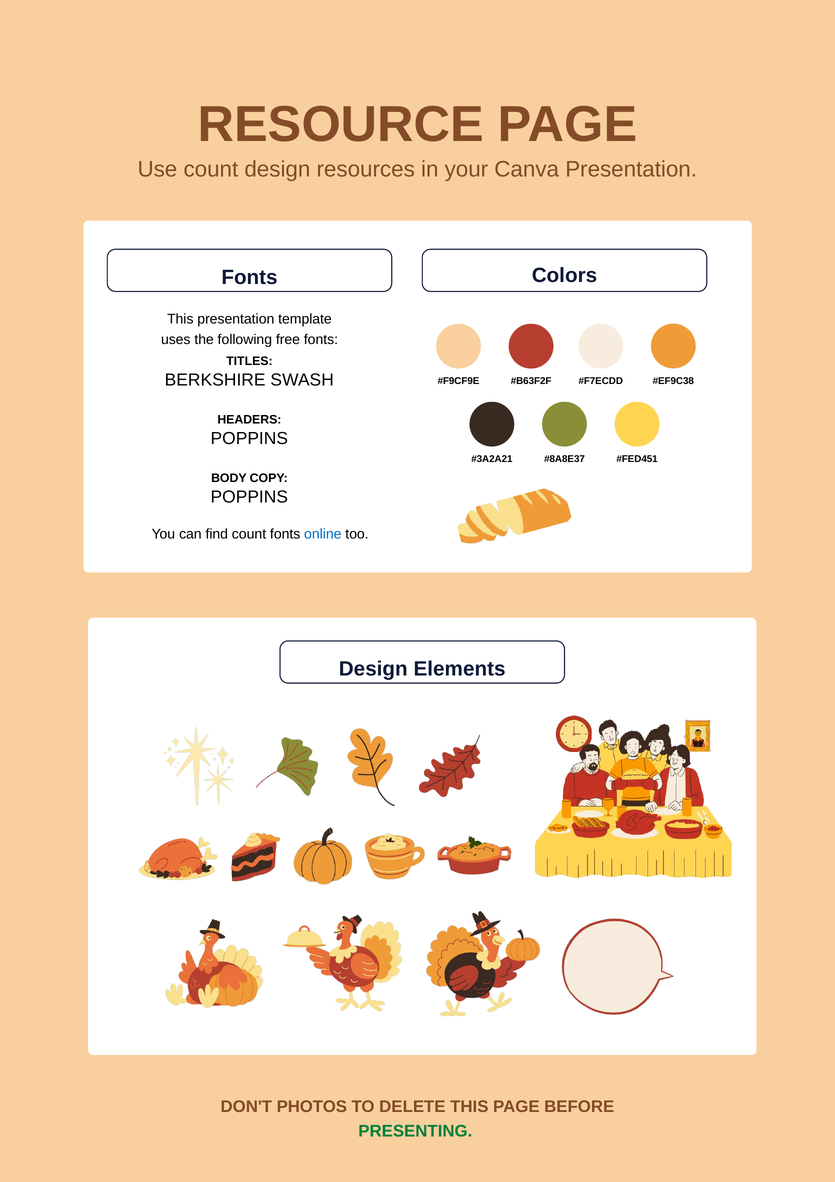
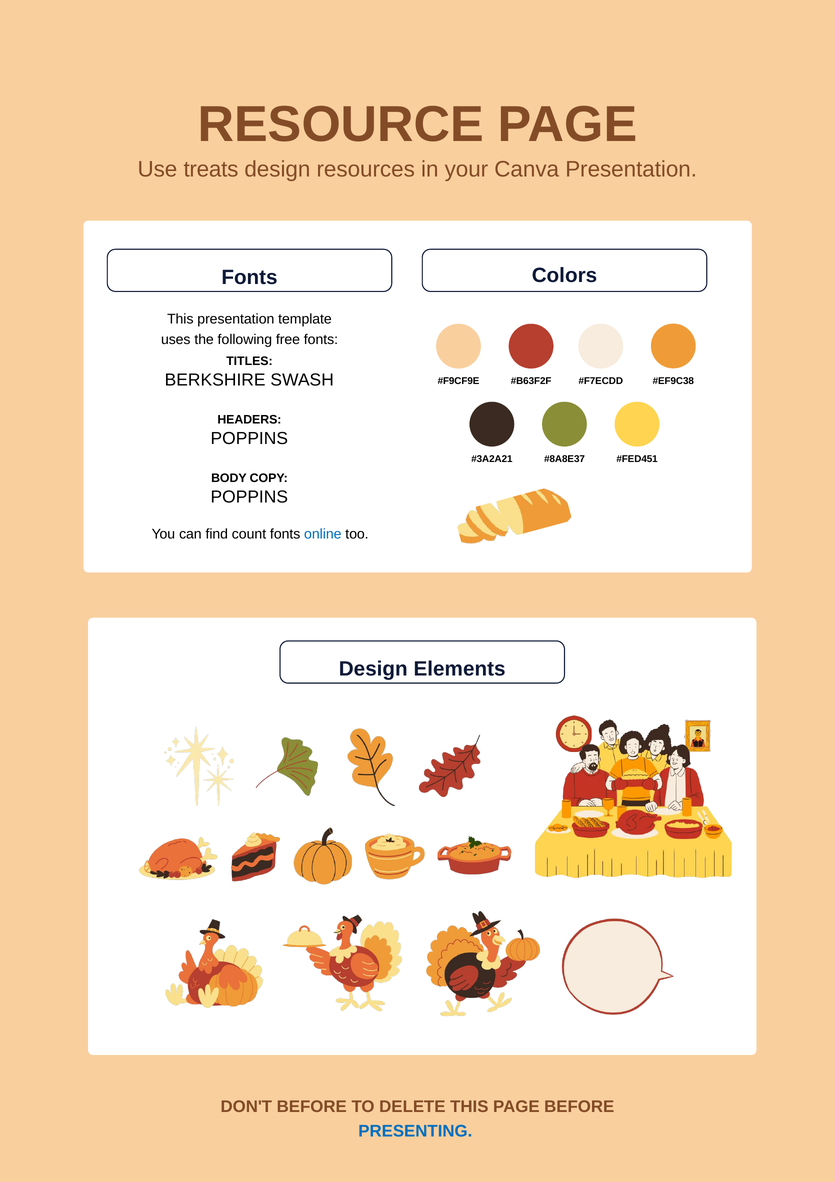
Use count: count -> treats (211, 169)
DON'T PHOTOS: PHOTOS -> BEFORE (312, 1106)
PRESENTING colour: green -> blue (415, 1131)
